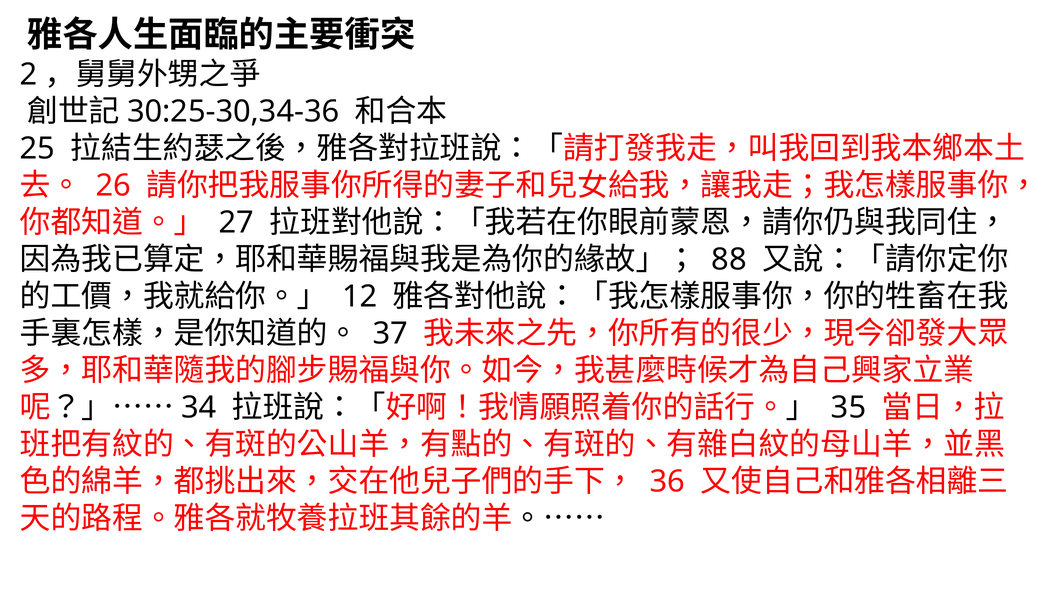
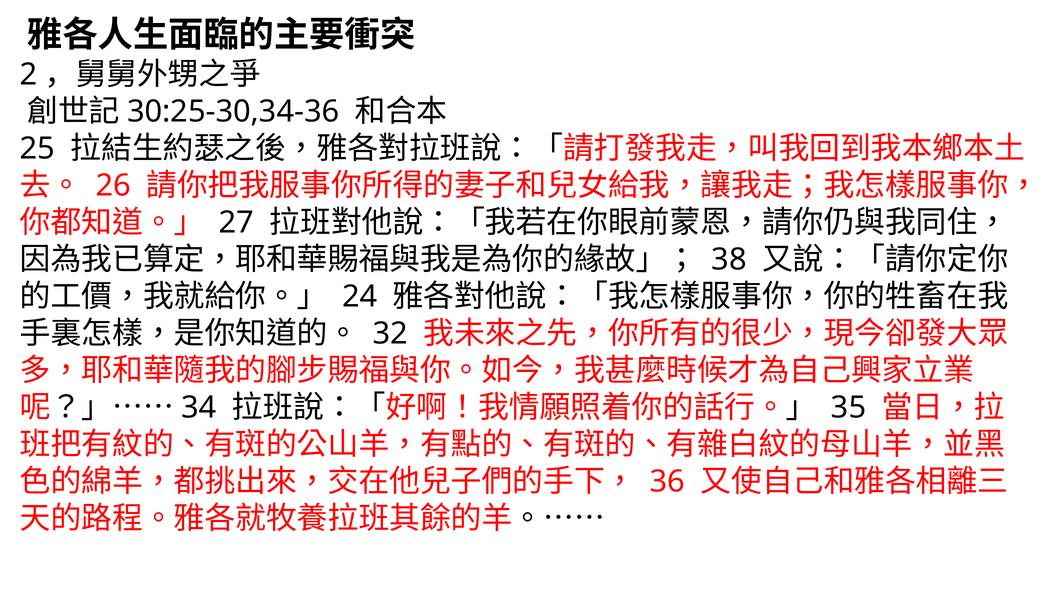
88: 88 -> 38 (729, 260)
12: 12 -> 24 (360, 297)
37: 37 -> 32 (390, 334)
